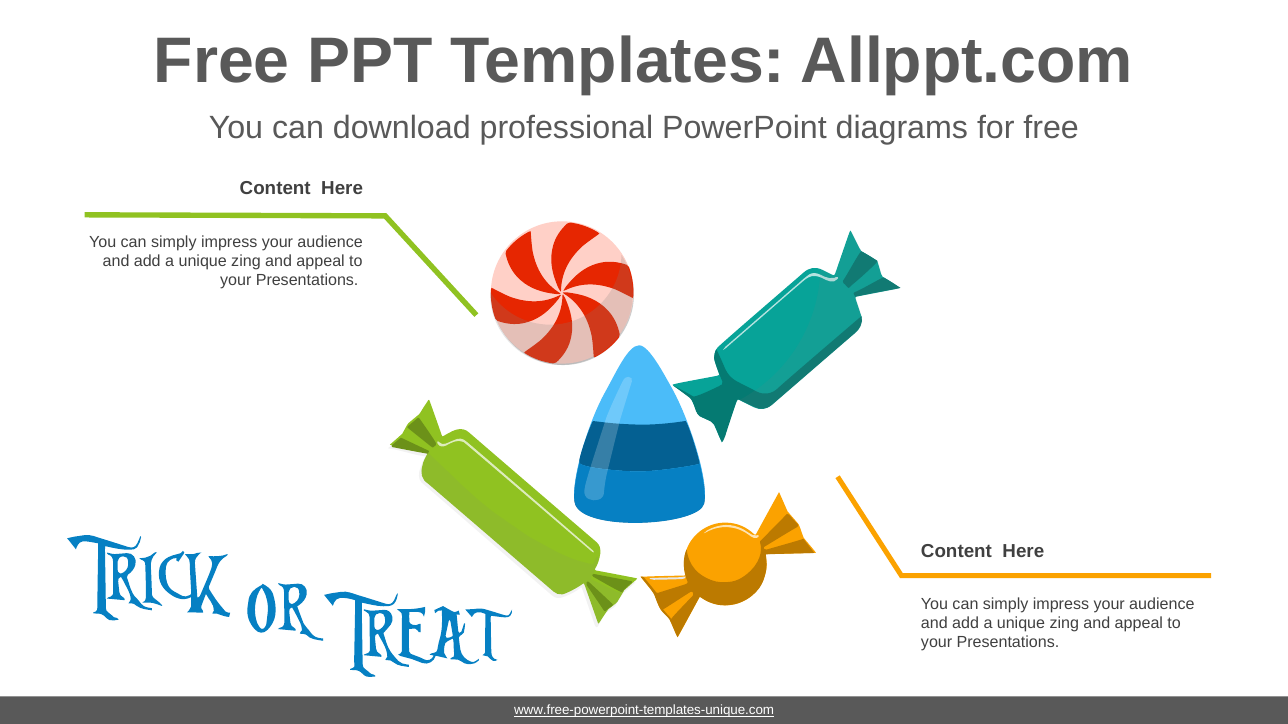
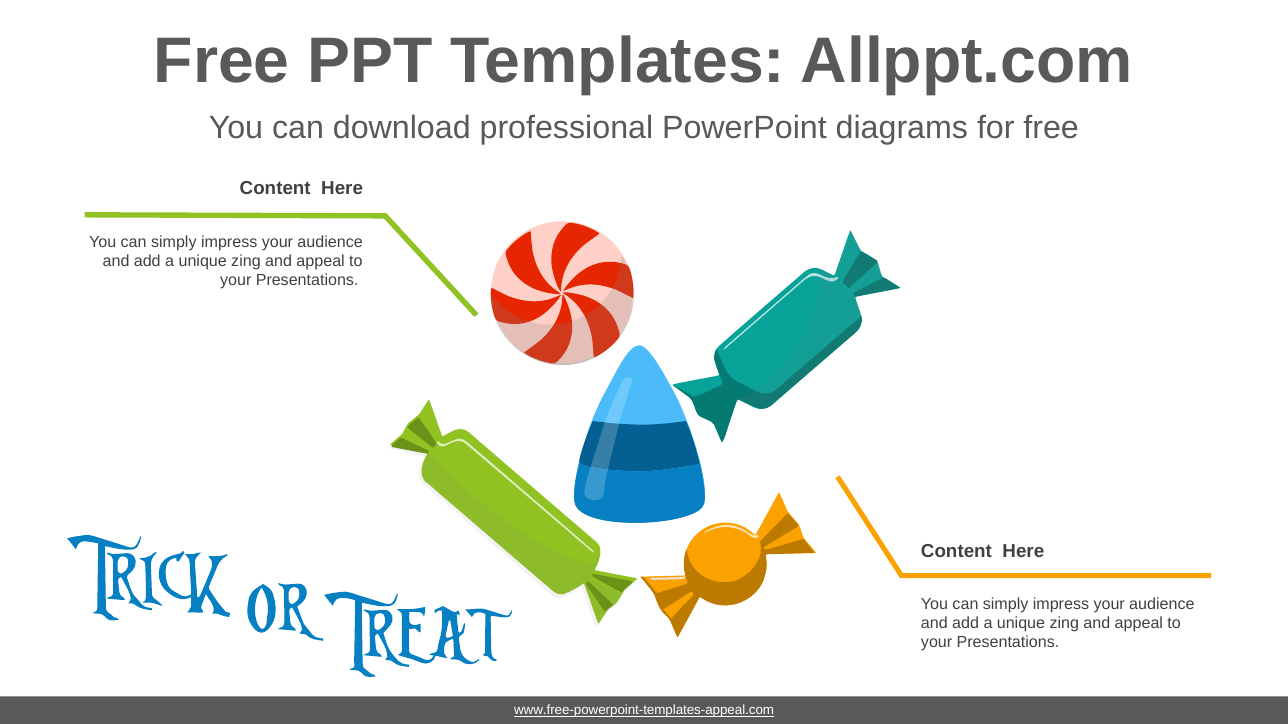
www.free-powerpoint-templates-unique.com: www.free-powerpoint-templates-unique.com -> www.free-powerpoint-templates-appeal.com (644, 711)
